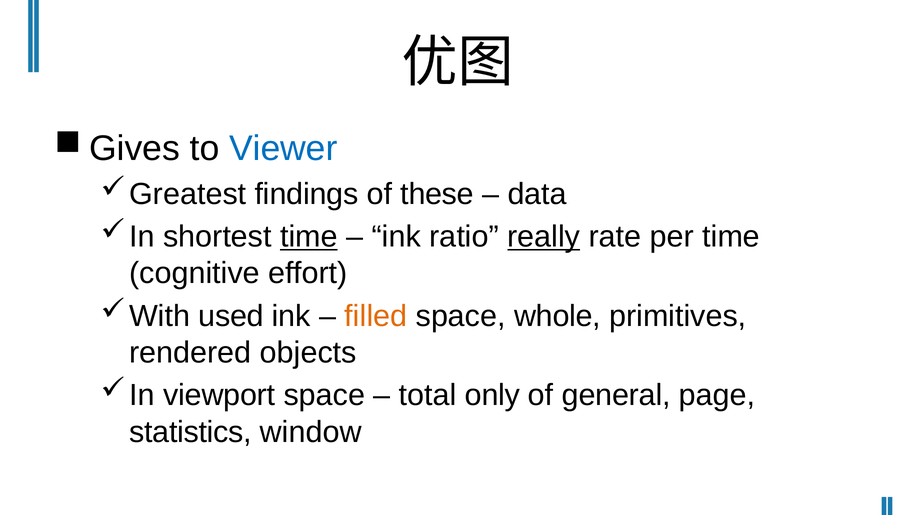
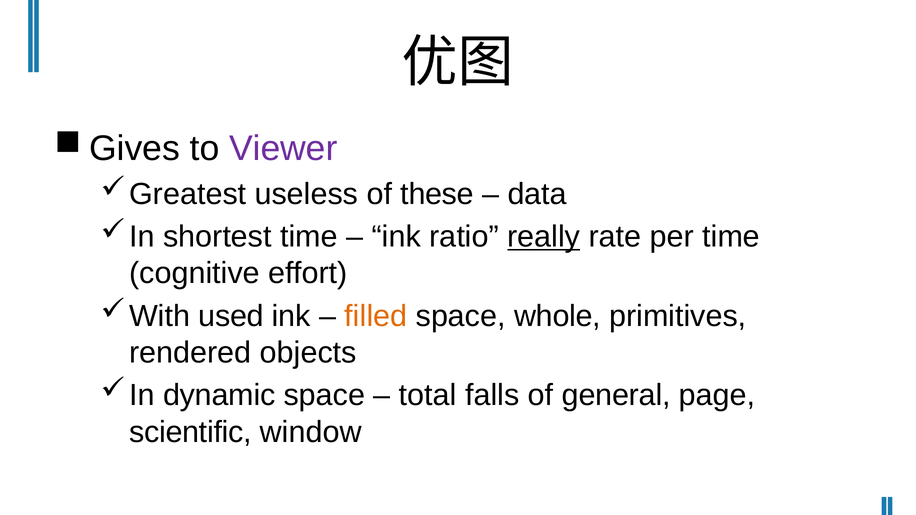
Viewer colour: blue -> purple (283, 149)
findings: findings -> useless (306, 194)
time underline: present -> none (309, 237)
viewport: viewport -> dynamic (219, 396)
only: only -> falls (492, 396)
statistics: statistics -> scientific (190, 432)
